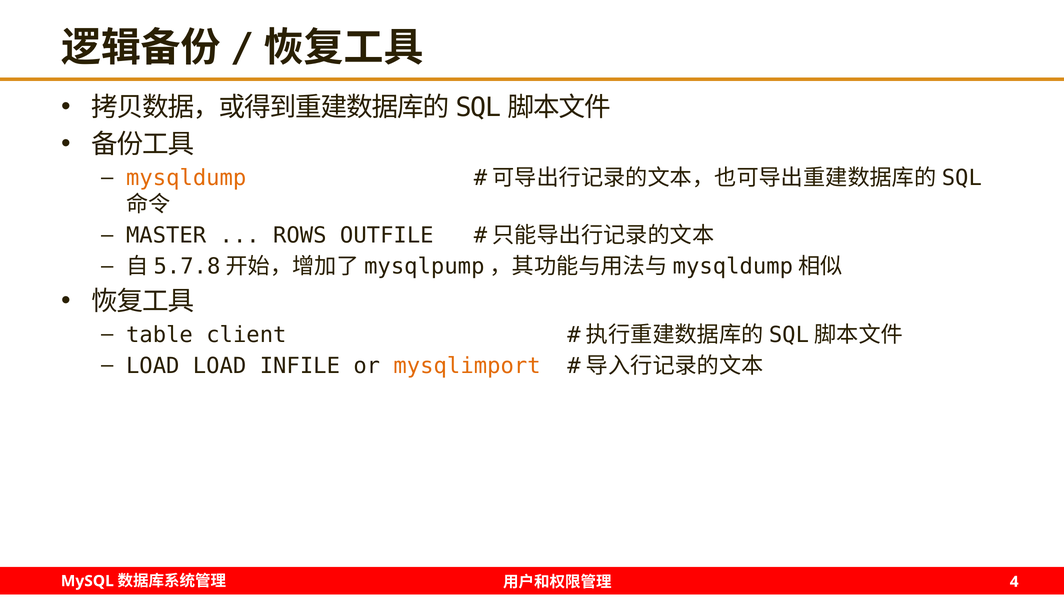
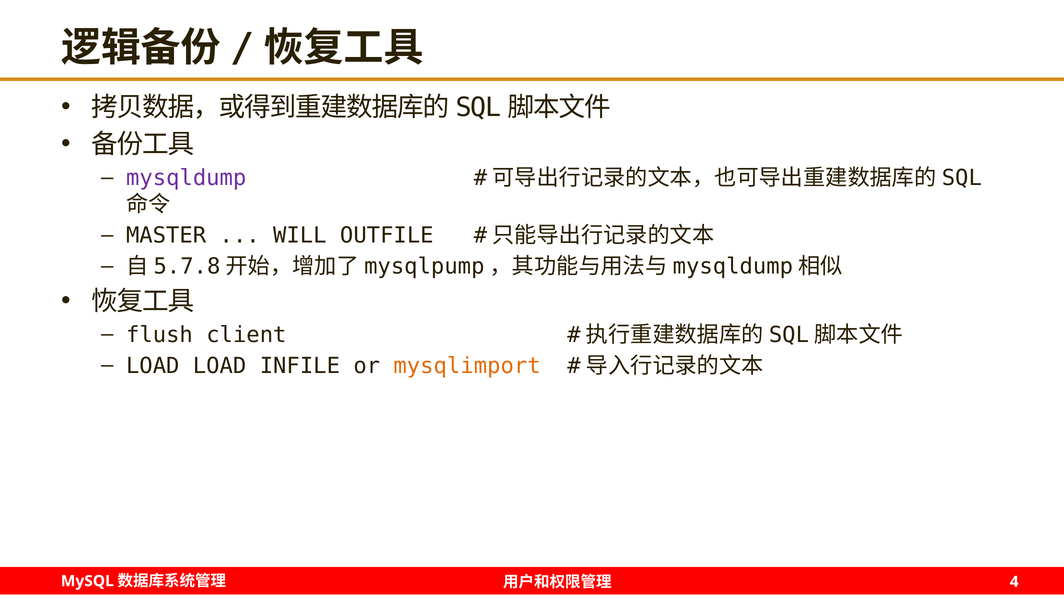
mysqldump colour: orange -> purple (186, 178)
ROWS: ROWS -> WILL (300, 236)
table: table -> flush (159, 335)
